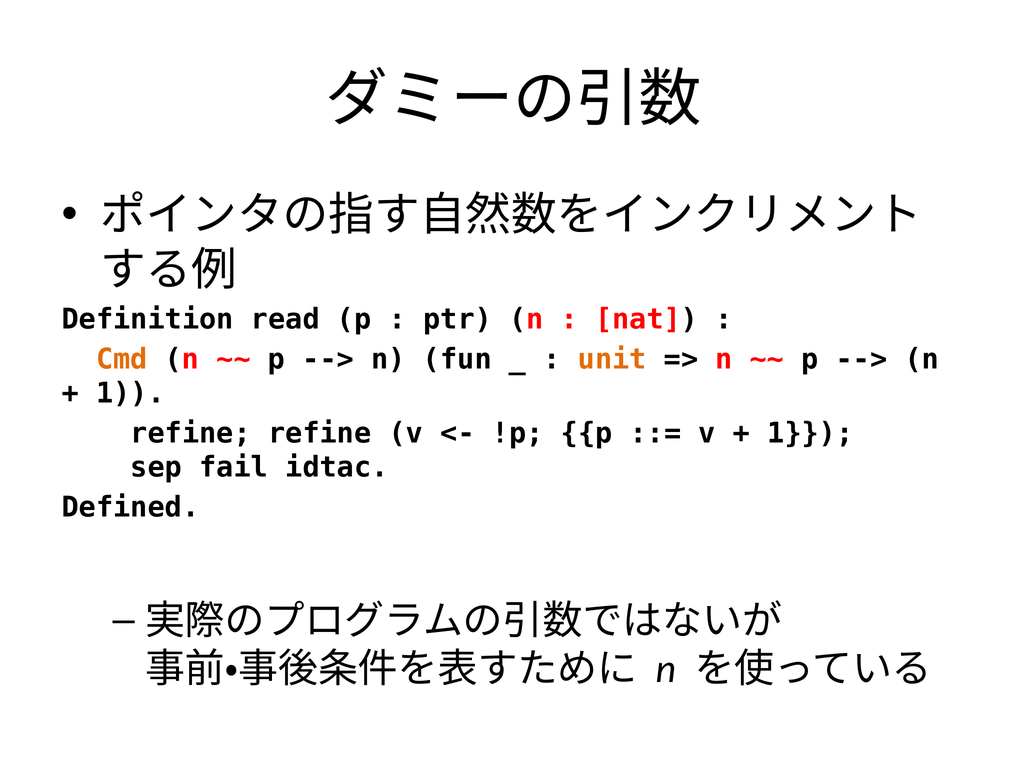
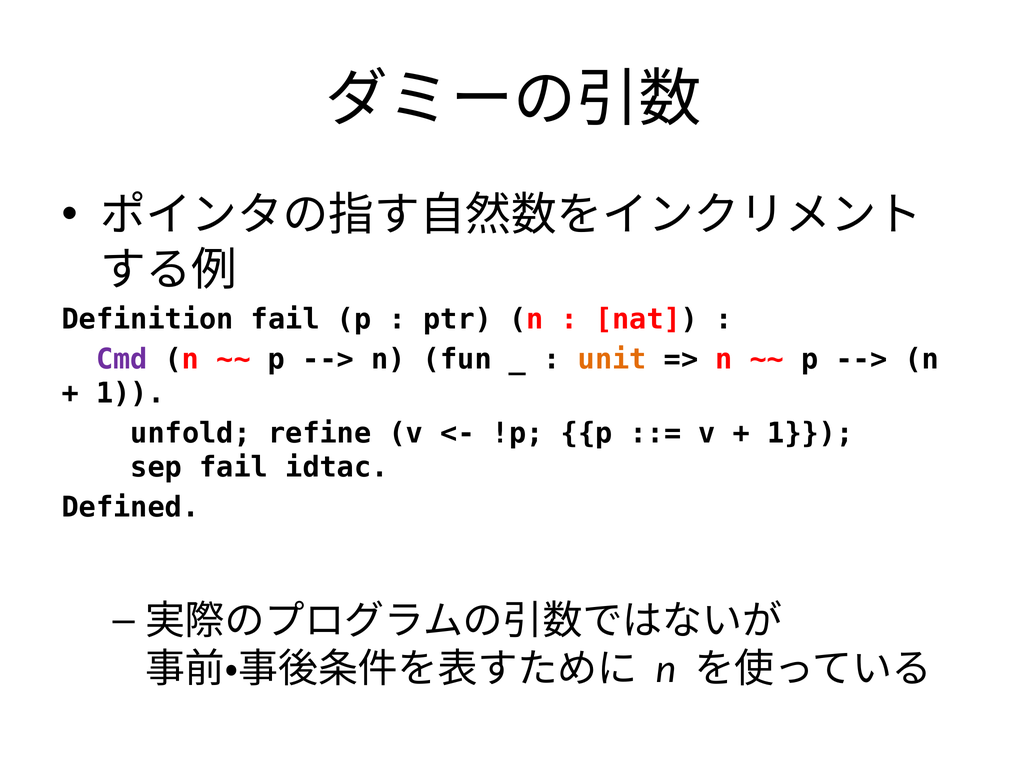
Definition read: read -> fail (285, 319)
Cmd colour: orange -> purple (122, 359)
refine: refine -> unfold (191, 433)
